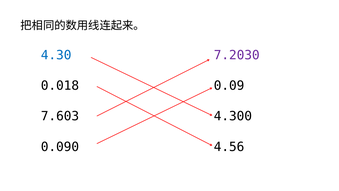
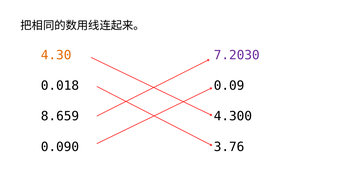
4.30 colour: blue -> orange (56, 55)
7.603: 7.603 -> 8.659 (60, 116)
4.56: 4.56 -> 3.76 (229, 147)
